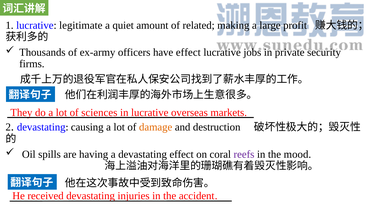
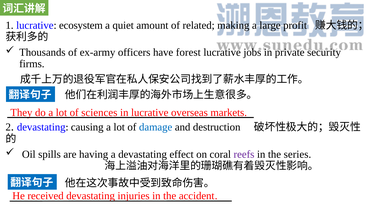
legitimate: legitimate -> ecosystem (81, 25)
have effect: effect -> forest (188, 52)
damage colour: orange -> blue (156, 127)
mood: mood -> series (297, 154)
